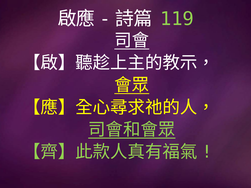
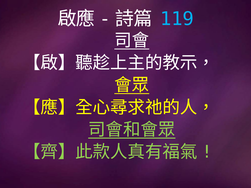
119 colour: light green -> light blue (177, 19)
